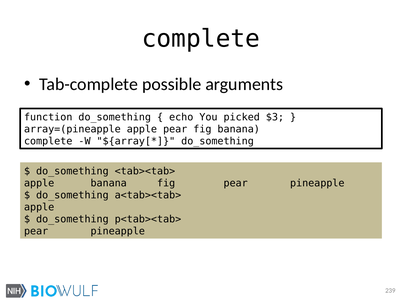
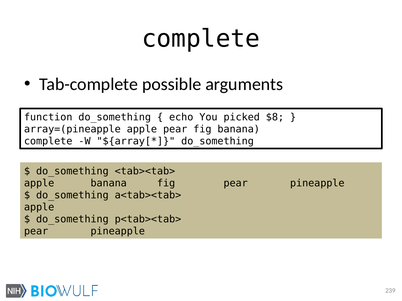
$3: $3 -> $8 (275, 117)
